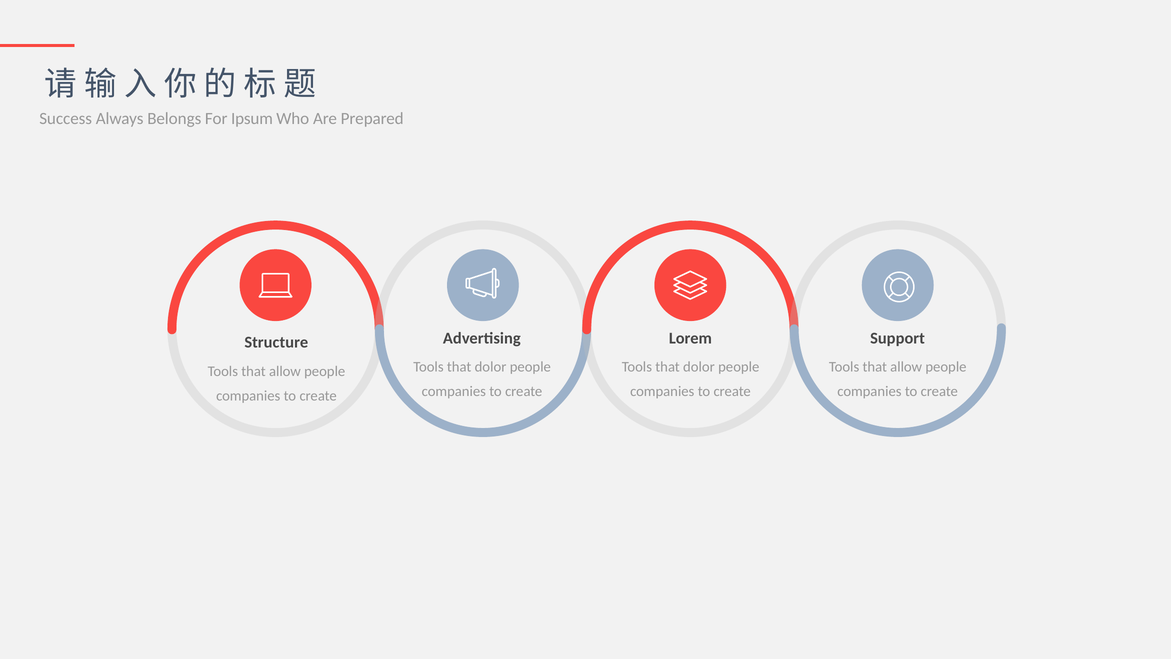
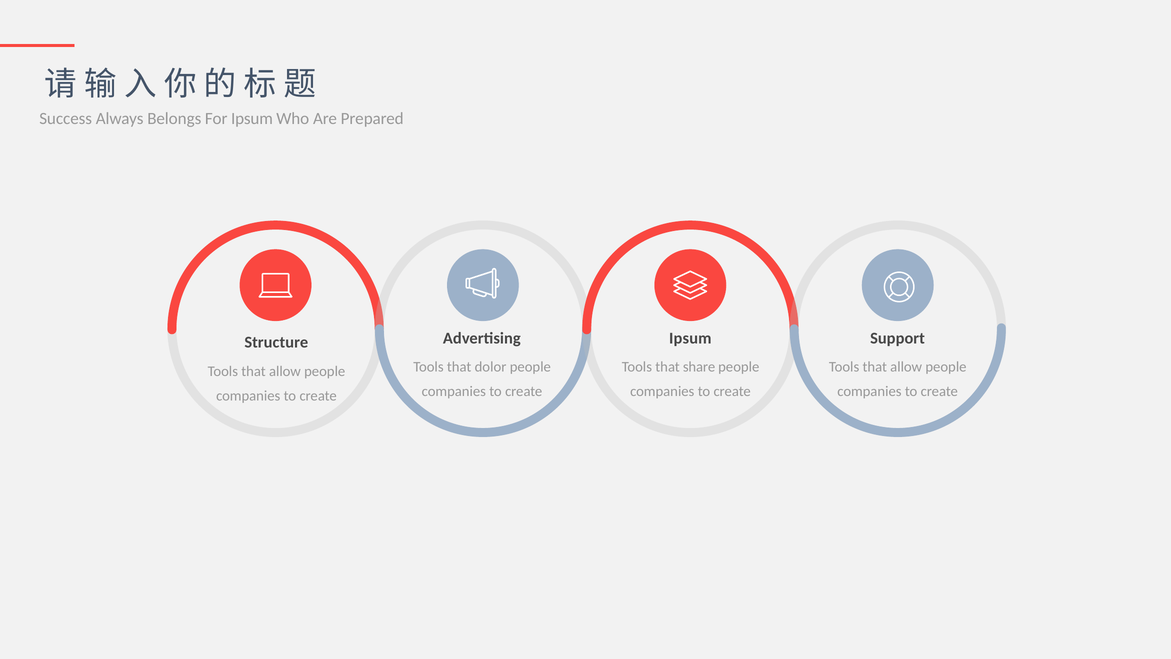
Lorem: Lorem -> Ipsum (690, 338)
dolor: dolor -> share (699, 367)
